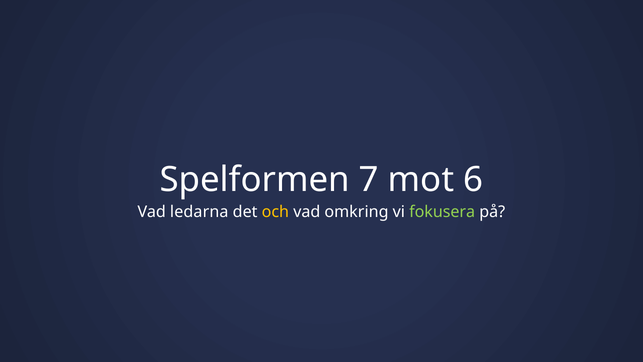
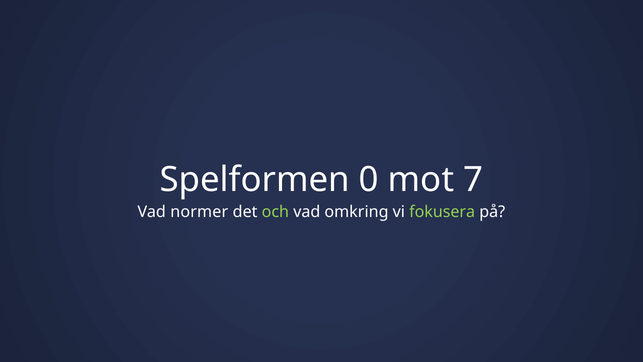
7: 7 -> 0 (369, 179)
6: 6 -> 7 (473, 179)
ledarna: ledarna -> normer (199, 212)
och colour: yellow -> light green (275, 212)
